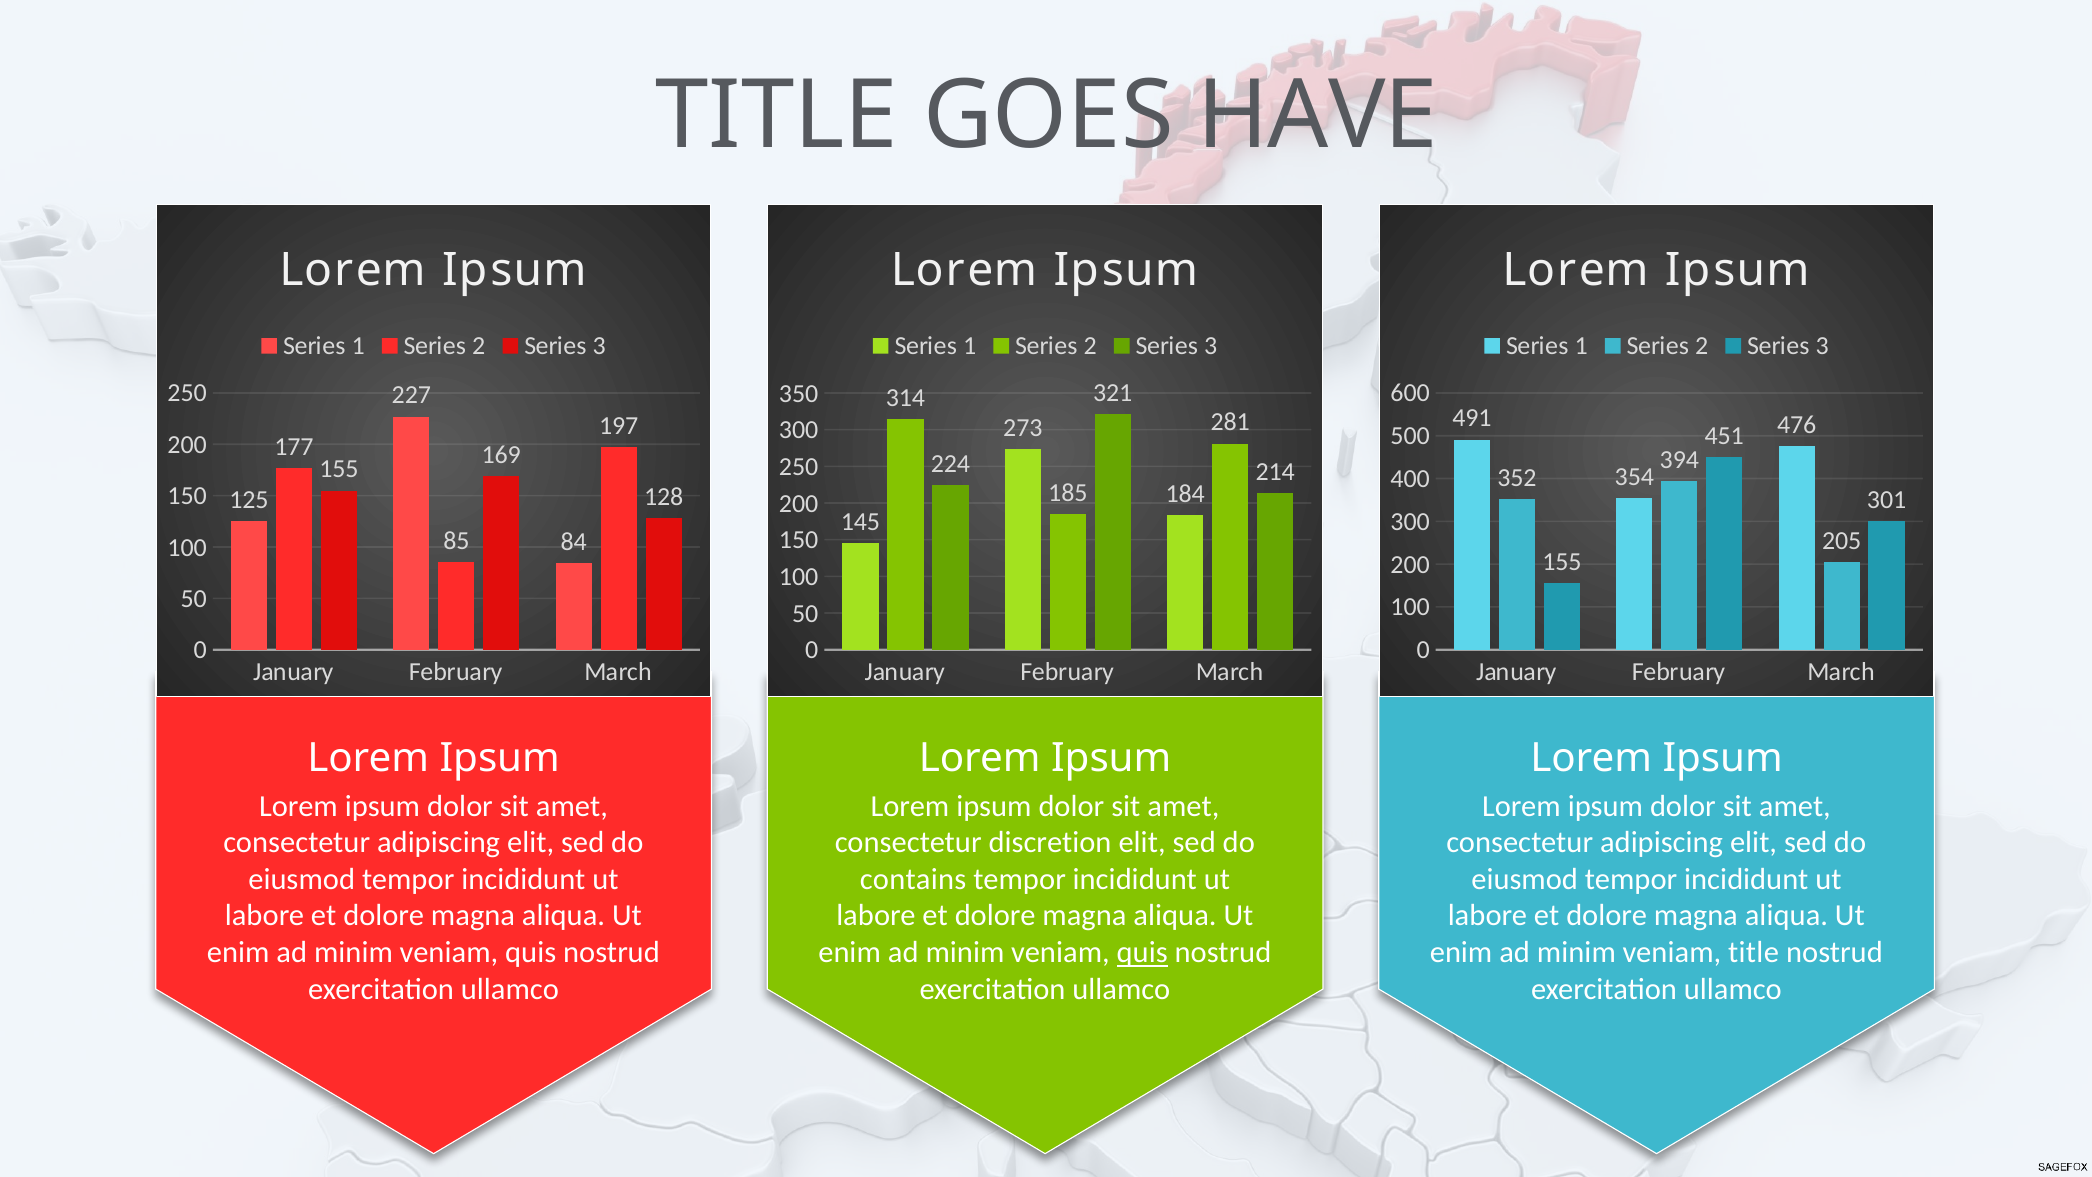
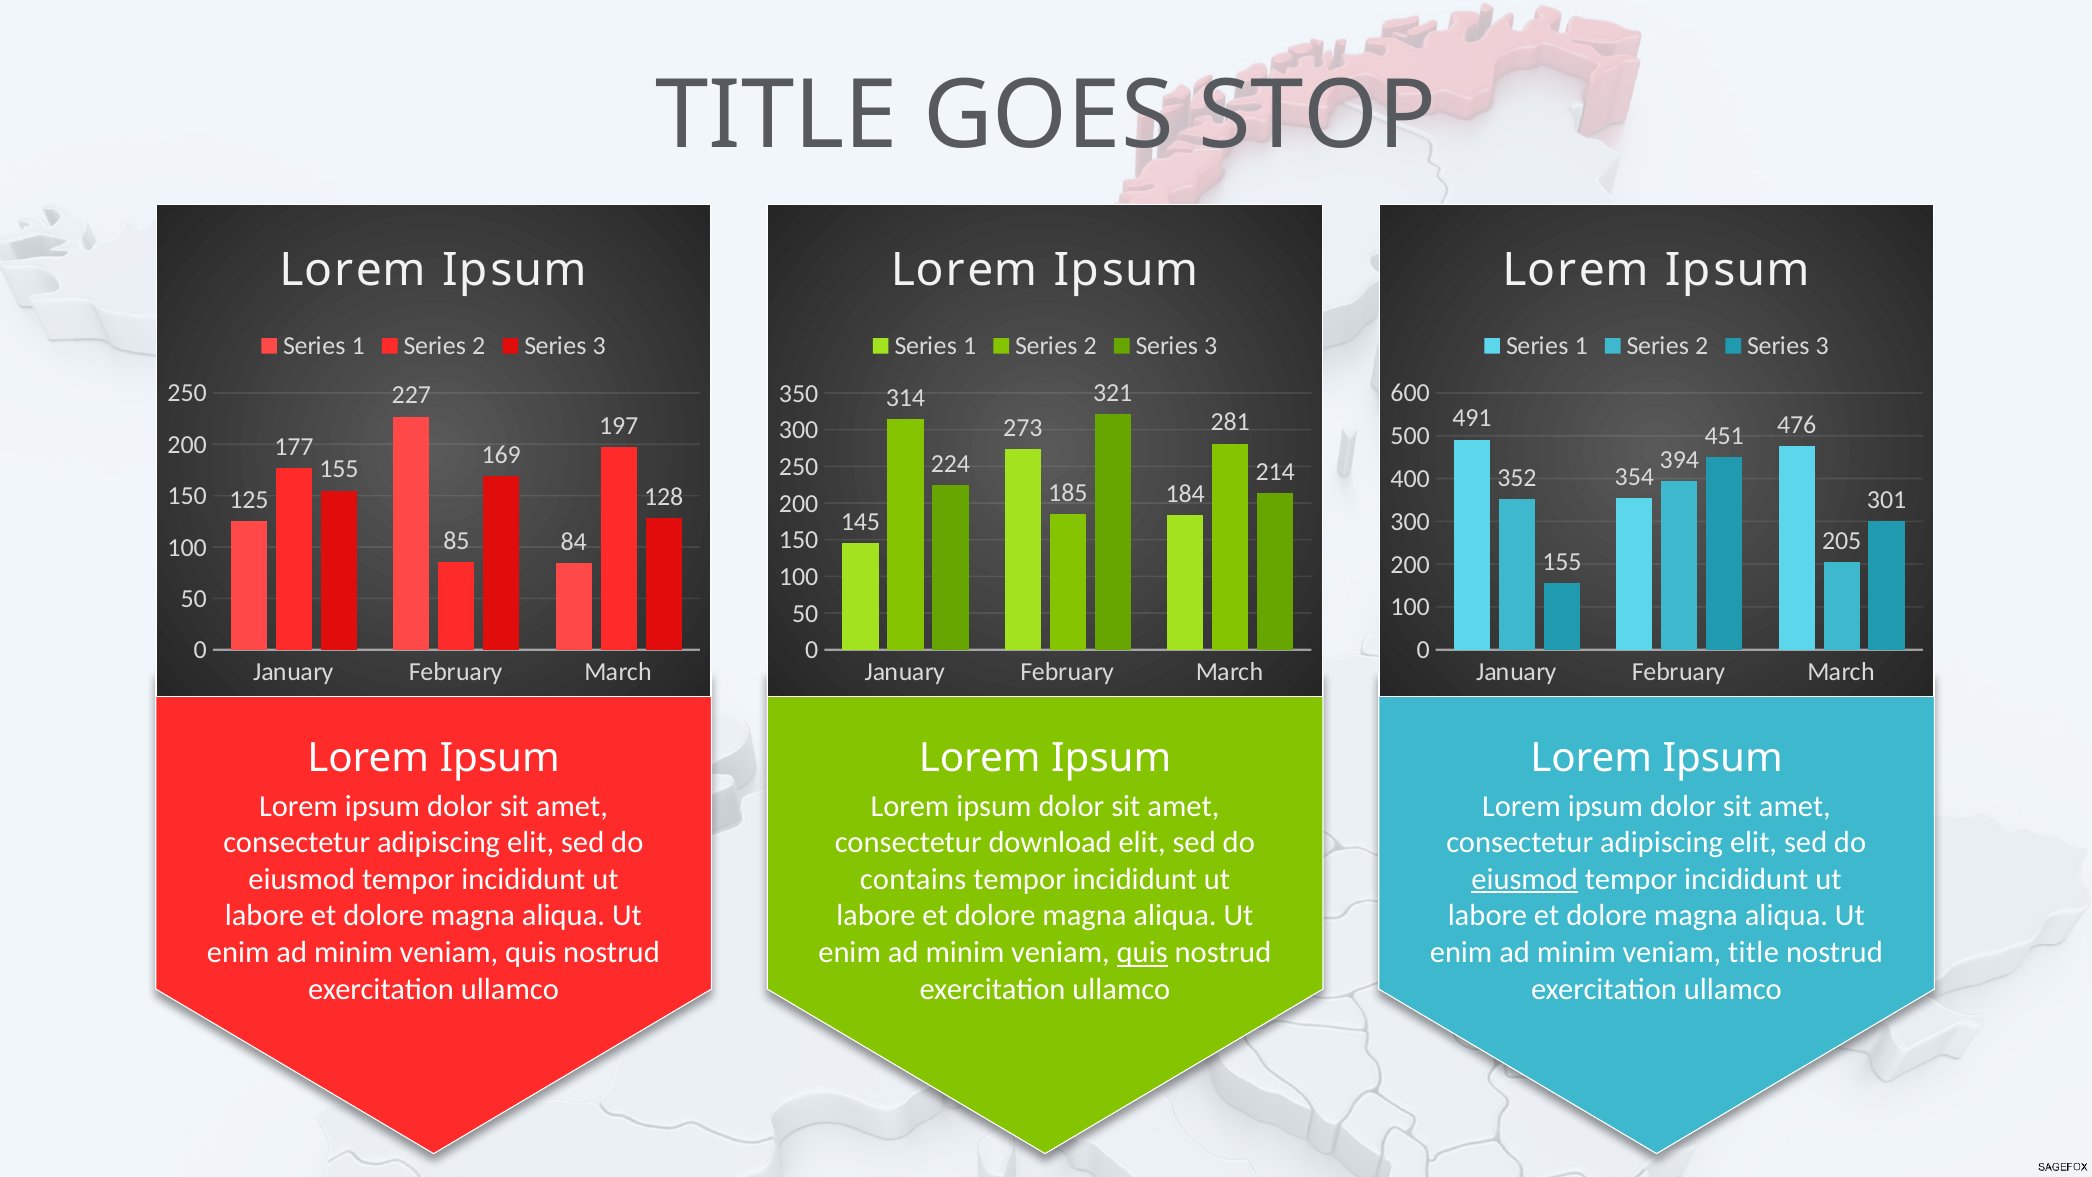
HAVE: HAVE -> STOP (1317, 116)
discretion: discretion -> download (1050, 842)
eiusmod underline: none -> present (1525, 879)
